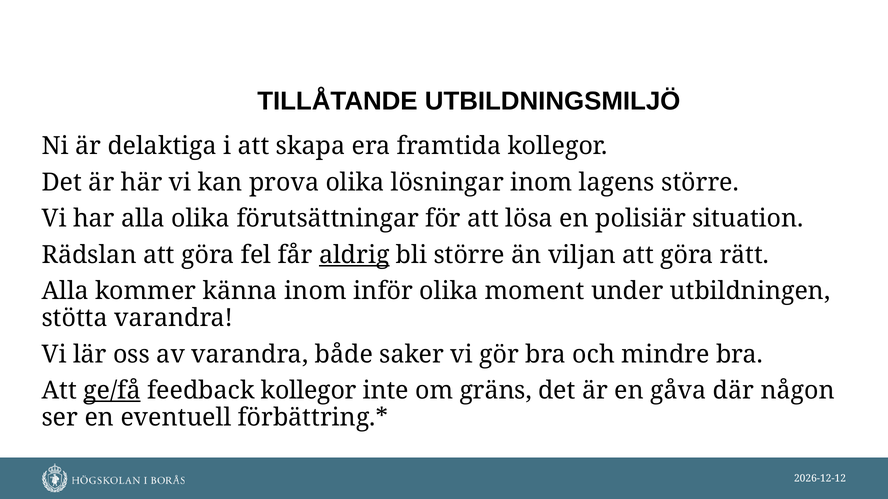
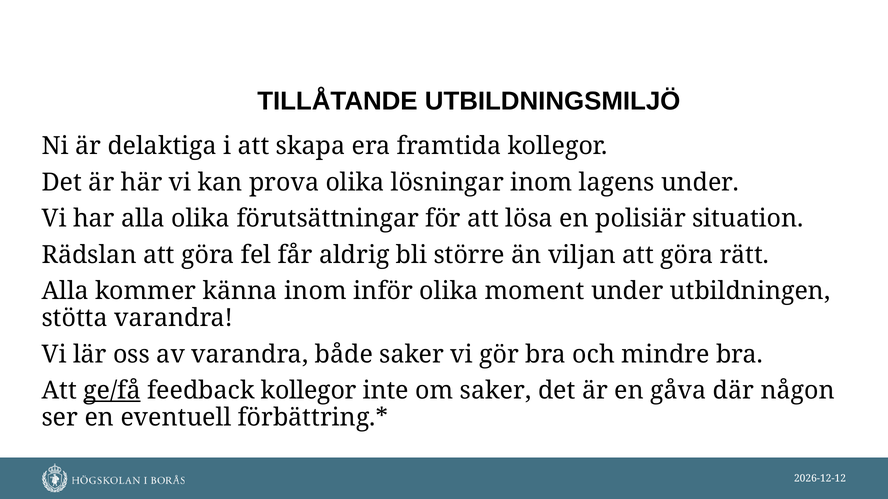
lagens större: större -> under (700, 183)
aldrig underline: present -> none (354, 255)
om gräns: gräns -> saker (496, 391)
